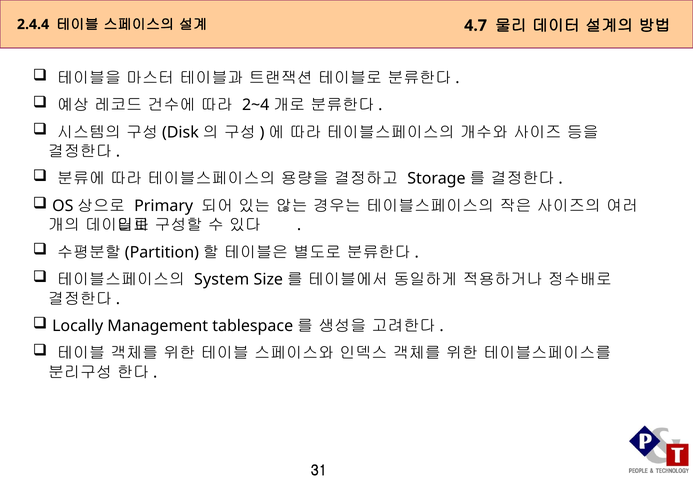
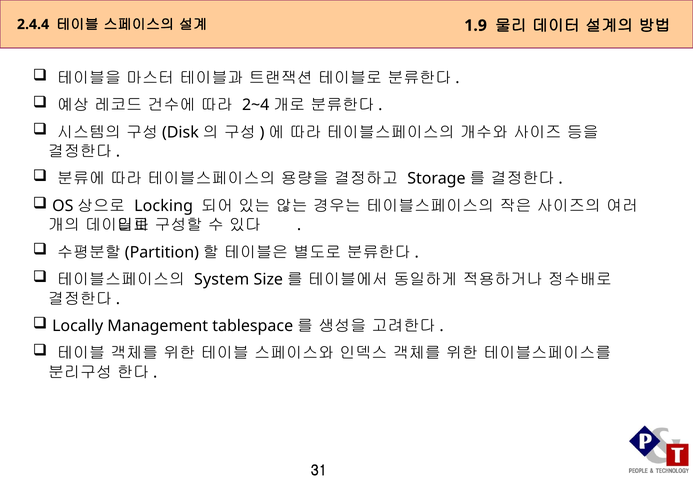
4.7: 4.7 -> 1.9 (476, 25)
Primary: Primary -> Locking (164, 206)
